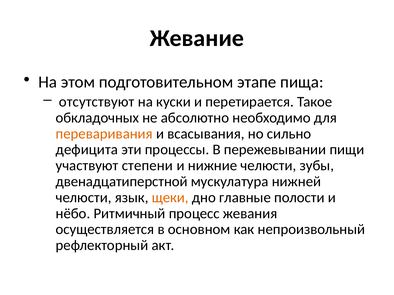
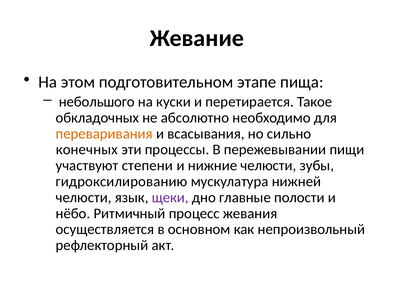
отсутствуют: отсутствуют -> небольшого (97, 102)
дефицита: дефицита -> конечных (87, 150)
двенадцатиперстной: двенадцатиперстной -> гидроксилированию (121, 182)
щеки colour: orange -> purple (170, 198)
